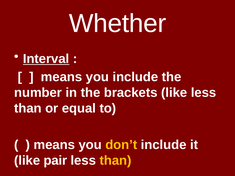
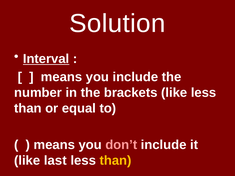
Whether: Whether -> Solution (117, 24)
don’t colour: yellow -> pink (121, 145)
pair: pair -> last (55, 161)
